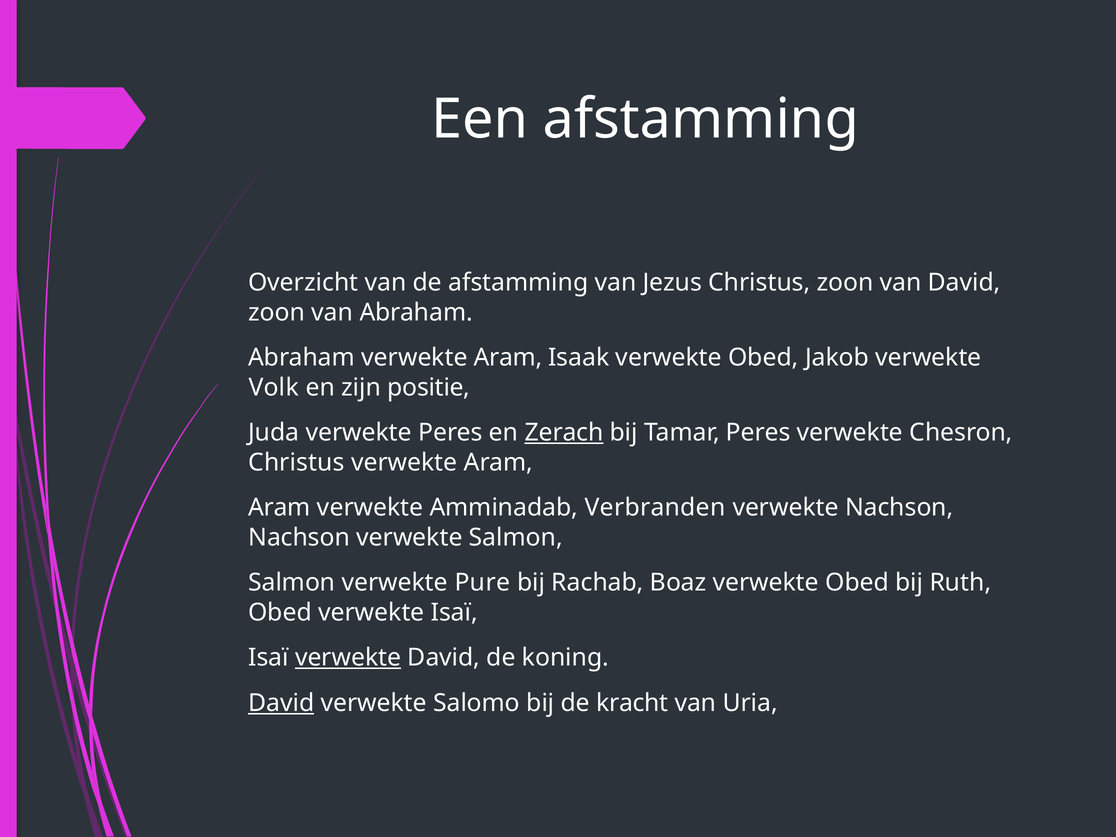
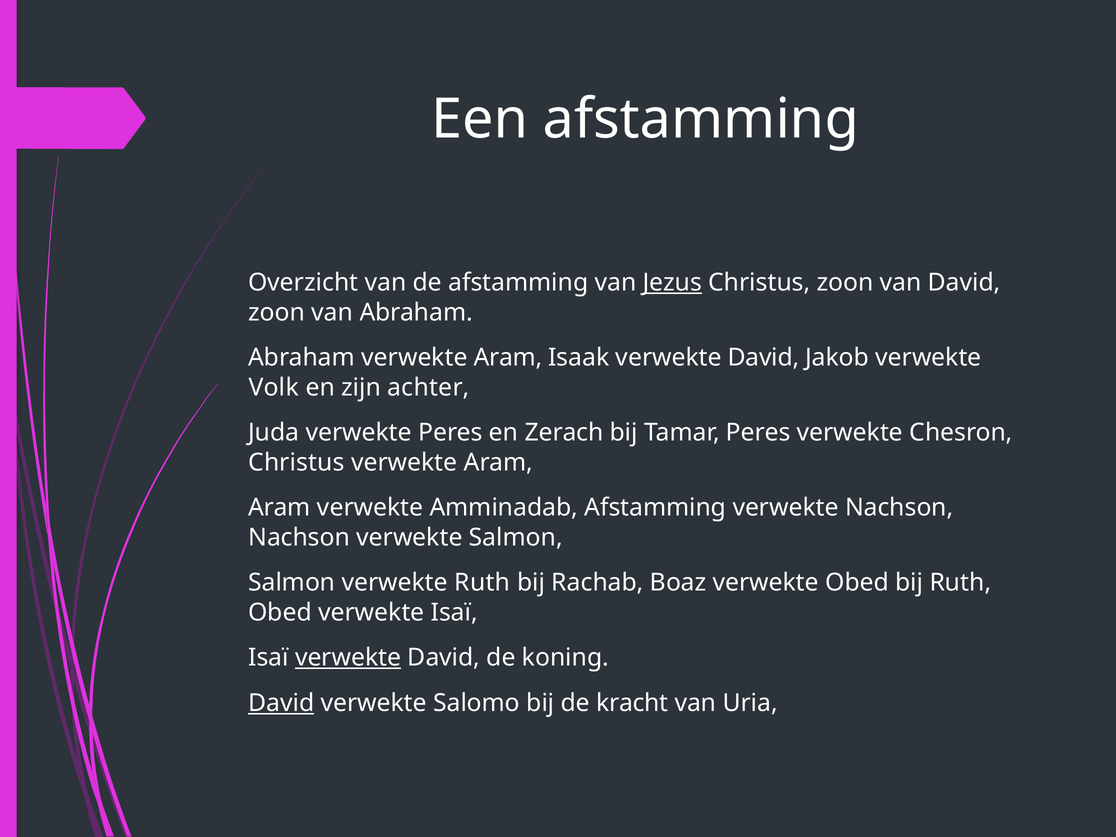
Jezus underline: none -> present (672, 283)
Isaak verwekte Obed: Obed -> David (763, 358)
positie: positie -> achter (428, 387)
Zerach underline: present -> none (564, 433)
Amminadab Verbranden: Verbranden -> Afstamming (655, 508)
verwekte Pure: Pure -> Ruth (482, 583)
